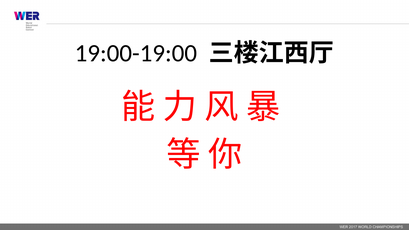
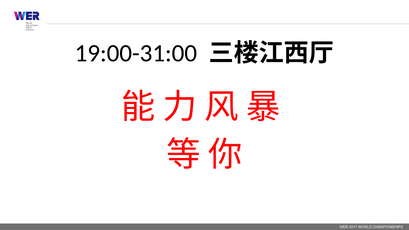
19:00-19:00: 19:00-19:00 -> 19:00-31:00 (136, 53)
